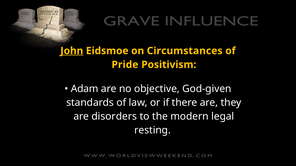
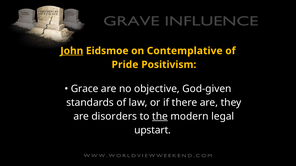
Circumstances: Circumstances -> Contemplative (185, 51)
Adam: Adam -> Grace (85, 89)
the underline: none -> present (160, 117)
resting: resting -> upstart (153, 131)
